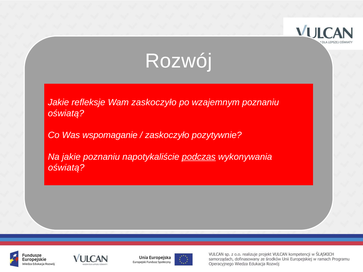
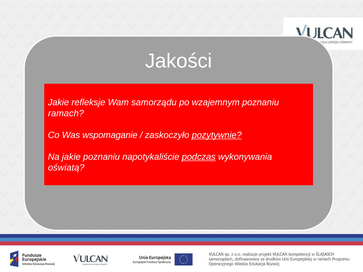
Rozwój: Rozwój -> Jakości (179, 61)
Wam zaskoczyło: zaskoczyło -> samorządu (154, 103)
oświatą: oświatą -> ramach (66, 113)
pozytywnie underline: none -> present (217, 135)
